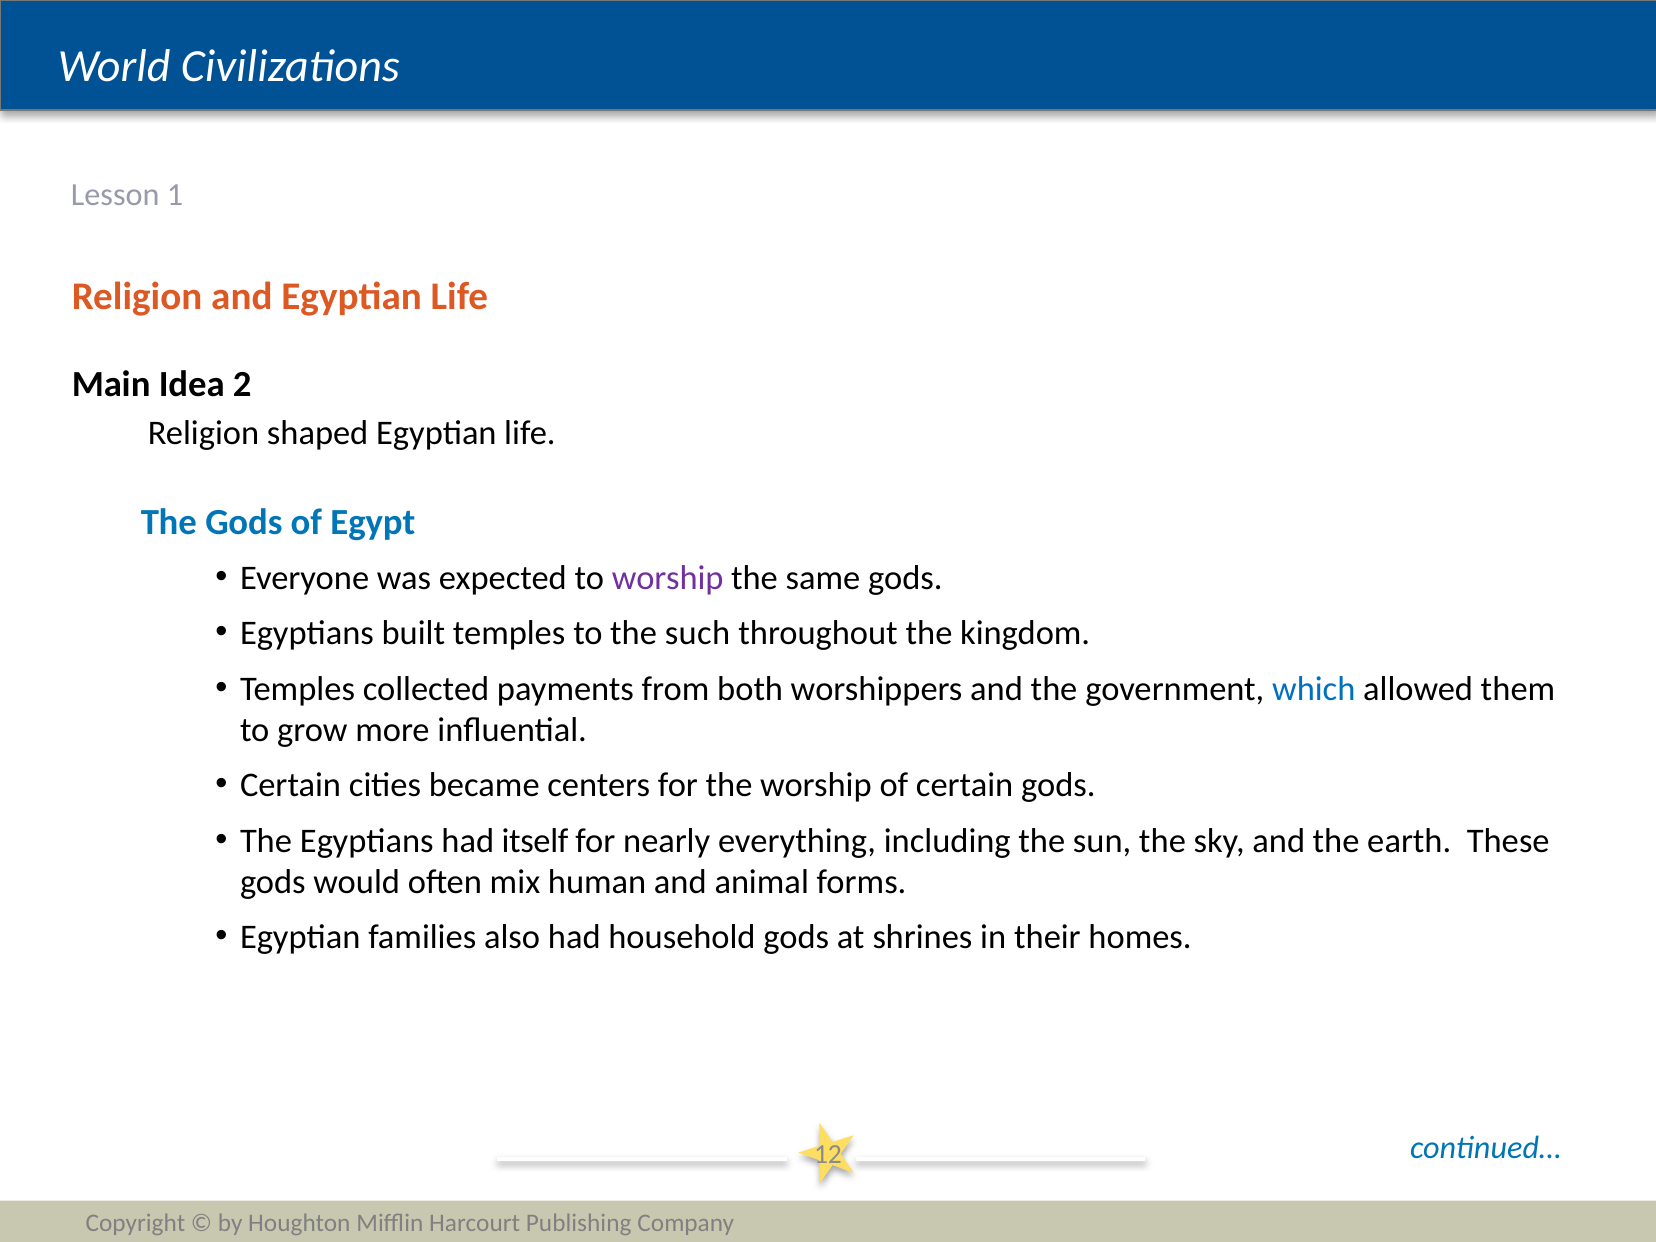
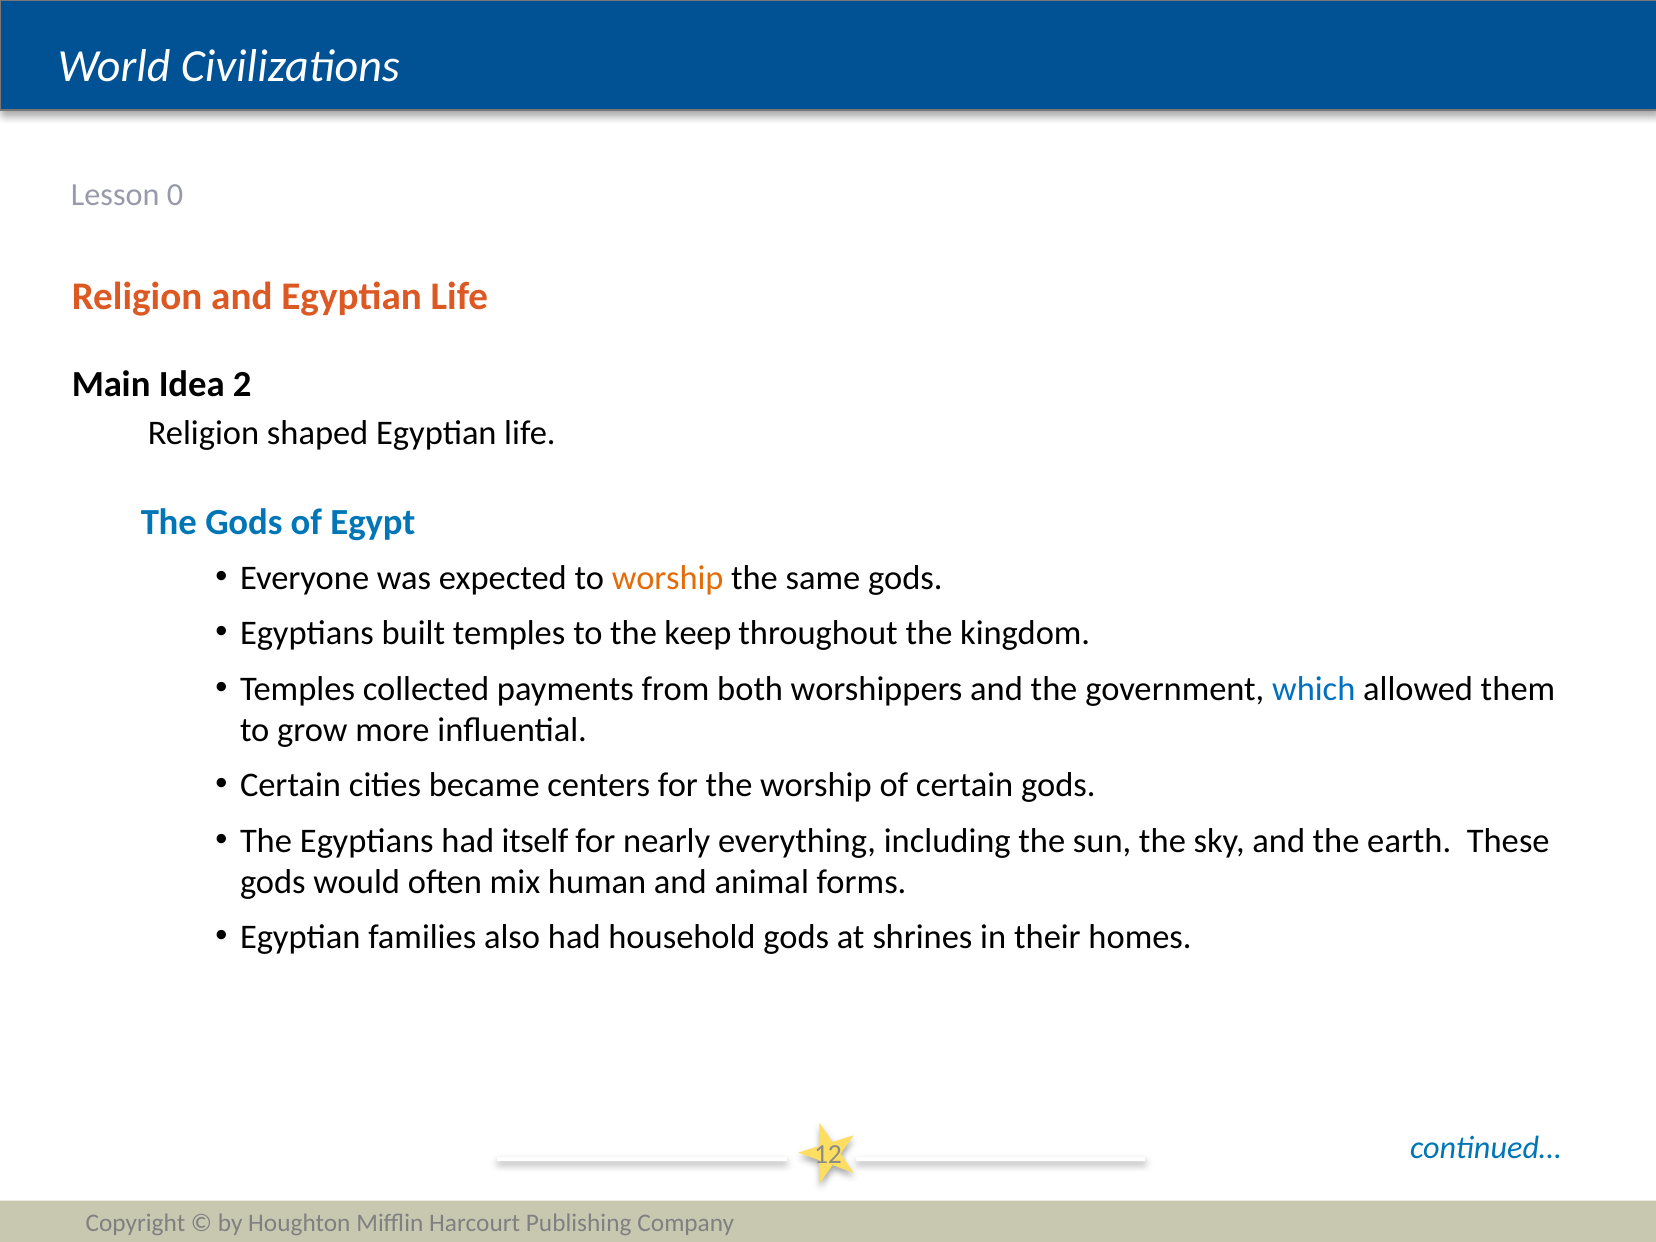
1: 1 -> 0 (175, 195)
worship colour: purple -> orange (668, 578)
such: such -> keep (698, 634)
